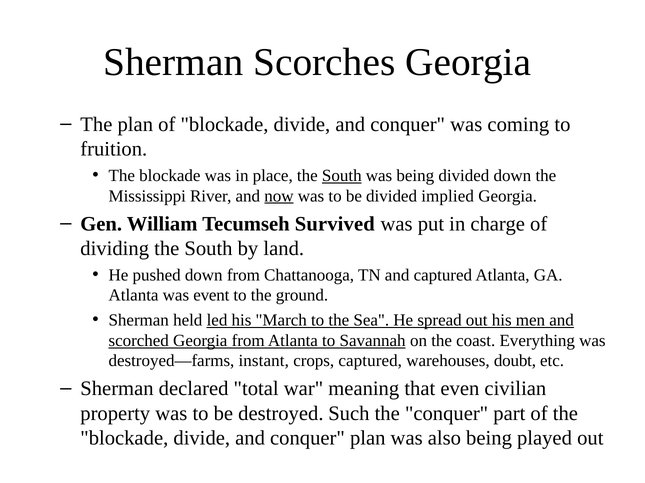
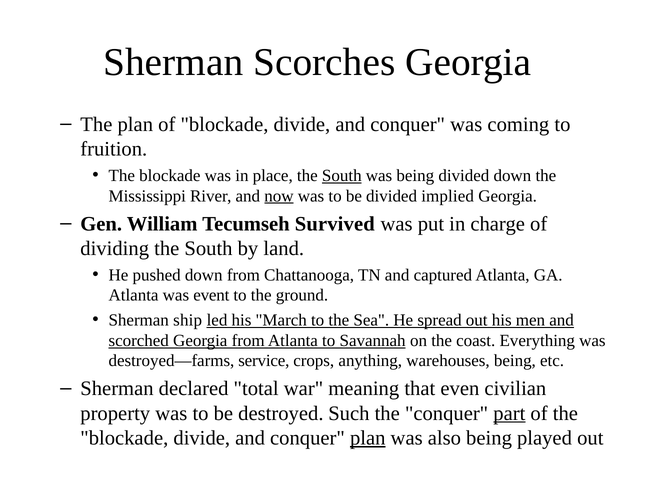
held: held -> ship (188, 321)
instant: instant -> service (264, 361)
crops captured: captured -> anything (370, 361)
warehouses doubt: doubt -> being (515, 361)
part underline: none -> present (509, 414)
plan underline: none -> present (368, 439)
